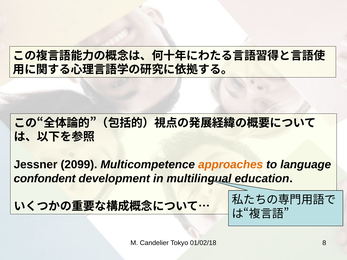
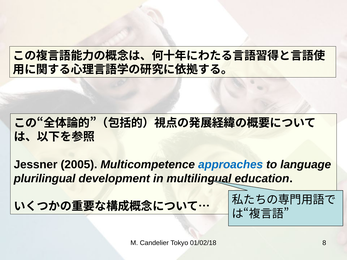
2099: 2099 -> 2005 (79, 165)
approaches colour: orange -> blue (231, 165)
confondent: confondent -> plurilingual (45, 179)
